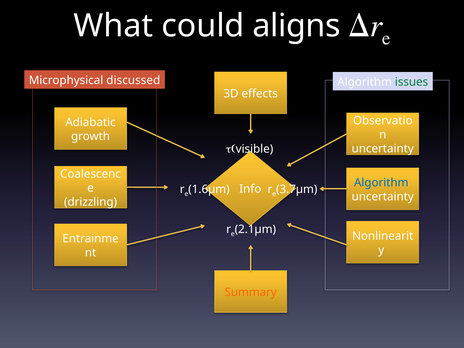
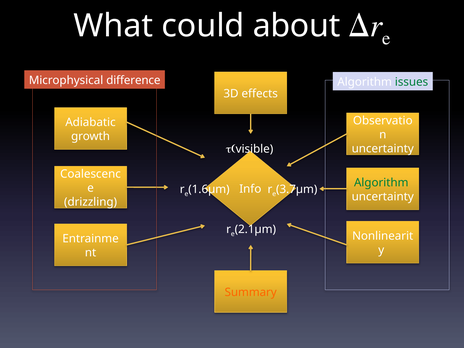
aligns: aligns -> about (297, 26)
discussed: discussed -> difference (133, 80)
Algorithm colour: blue -> green (381, 183)
